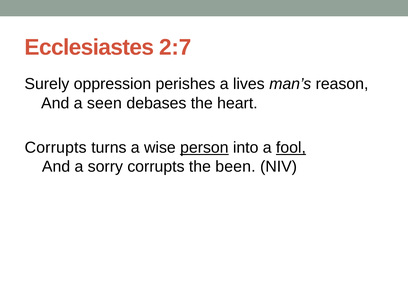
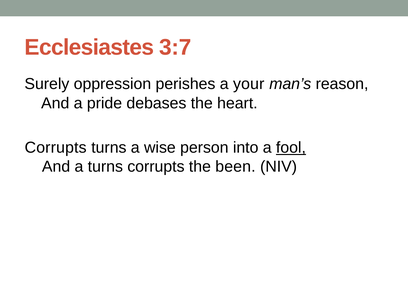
2:7: 2:7 -> 3:7 (175, 47)
lives: lives -> your (249, 84)
seen: seen -> pride (105, 103)
person underline: present -> none (204, 148)
a sorry: sorry -> turns (105, 167)
